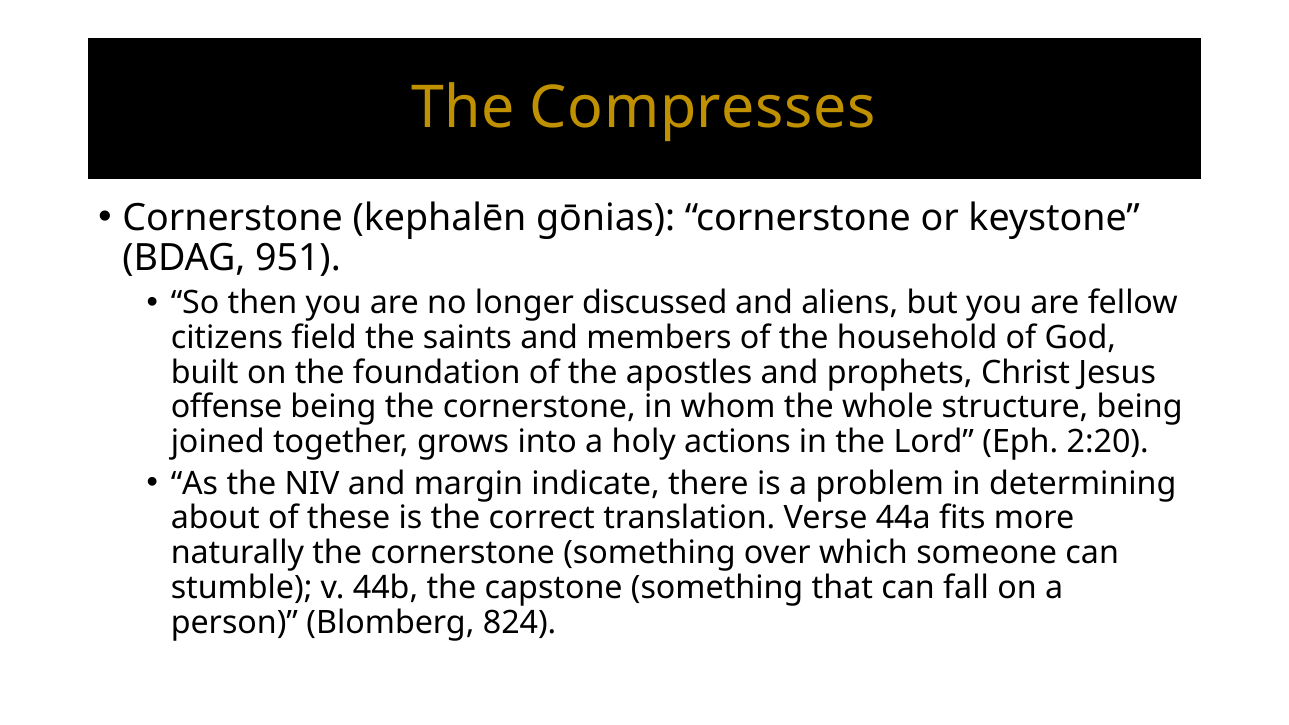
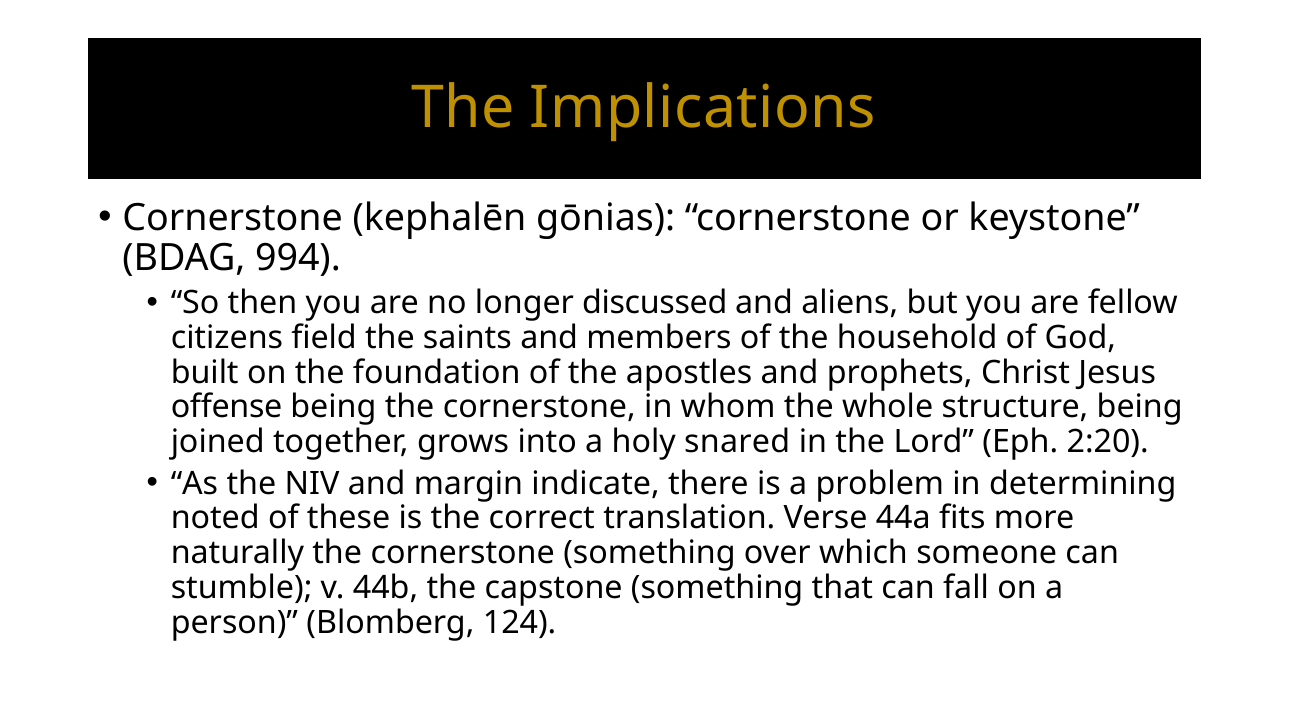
Compresses: Compresses -> Implications (703, 108)
951: 951 -> 994 (298, 258)
actions: actions -> snared (737, 442)
about: about -> noted (215, 518)
824: 824 -> 124 (520, 623)
